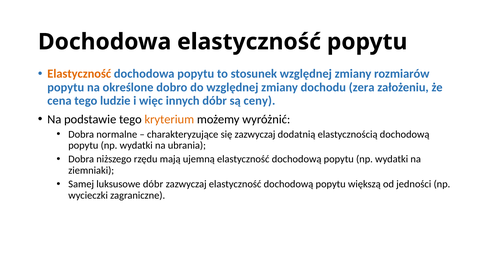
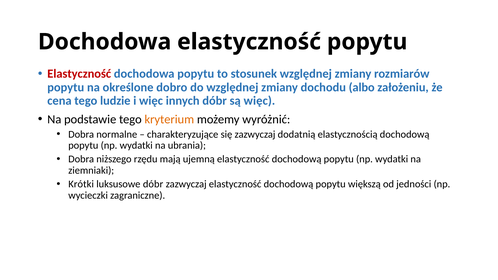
Elastyczność colour: orange -> red (79, 74)
zera: zera -> albo (362, 87)
są ceny: ceny -> więc (259, 101)
Samej: Samej -> Krótki (81, 184)
